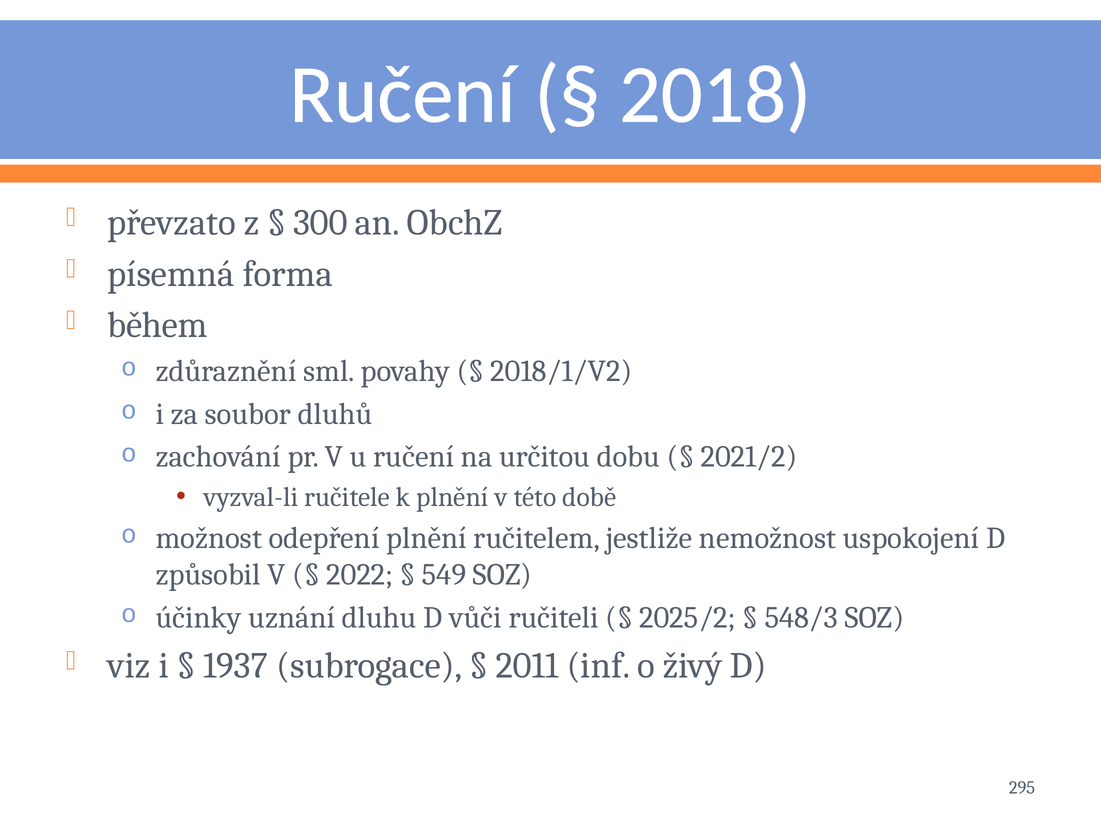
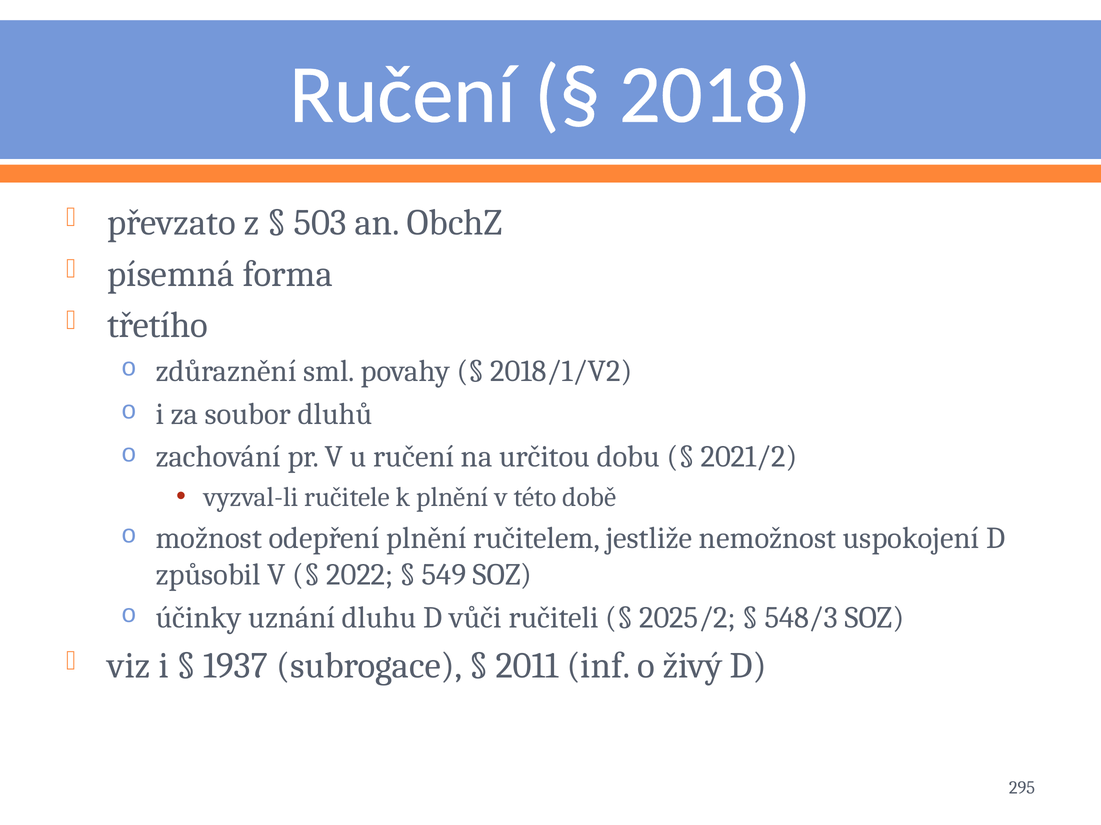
300: 300 -> 503 (320, 223)
během: během -> třetího (157, 326)
